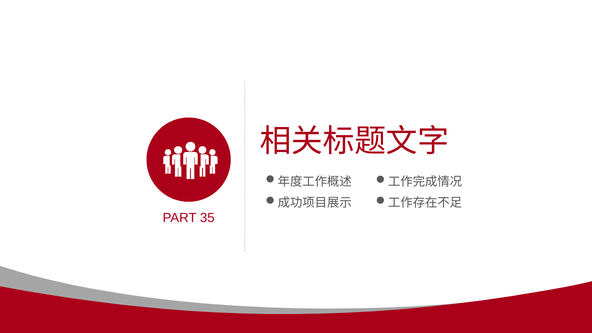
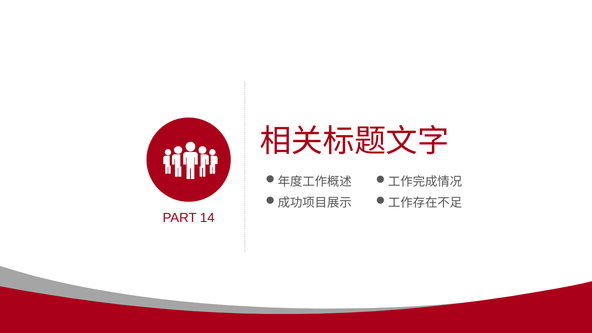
35: 35 -> 14 (207, 218)
